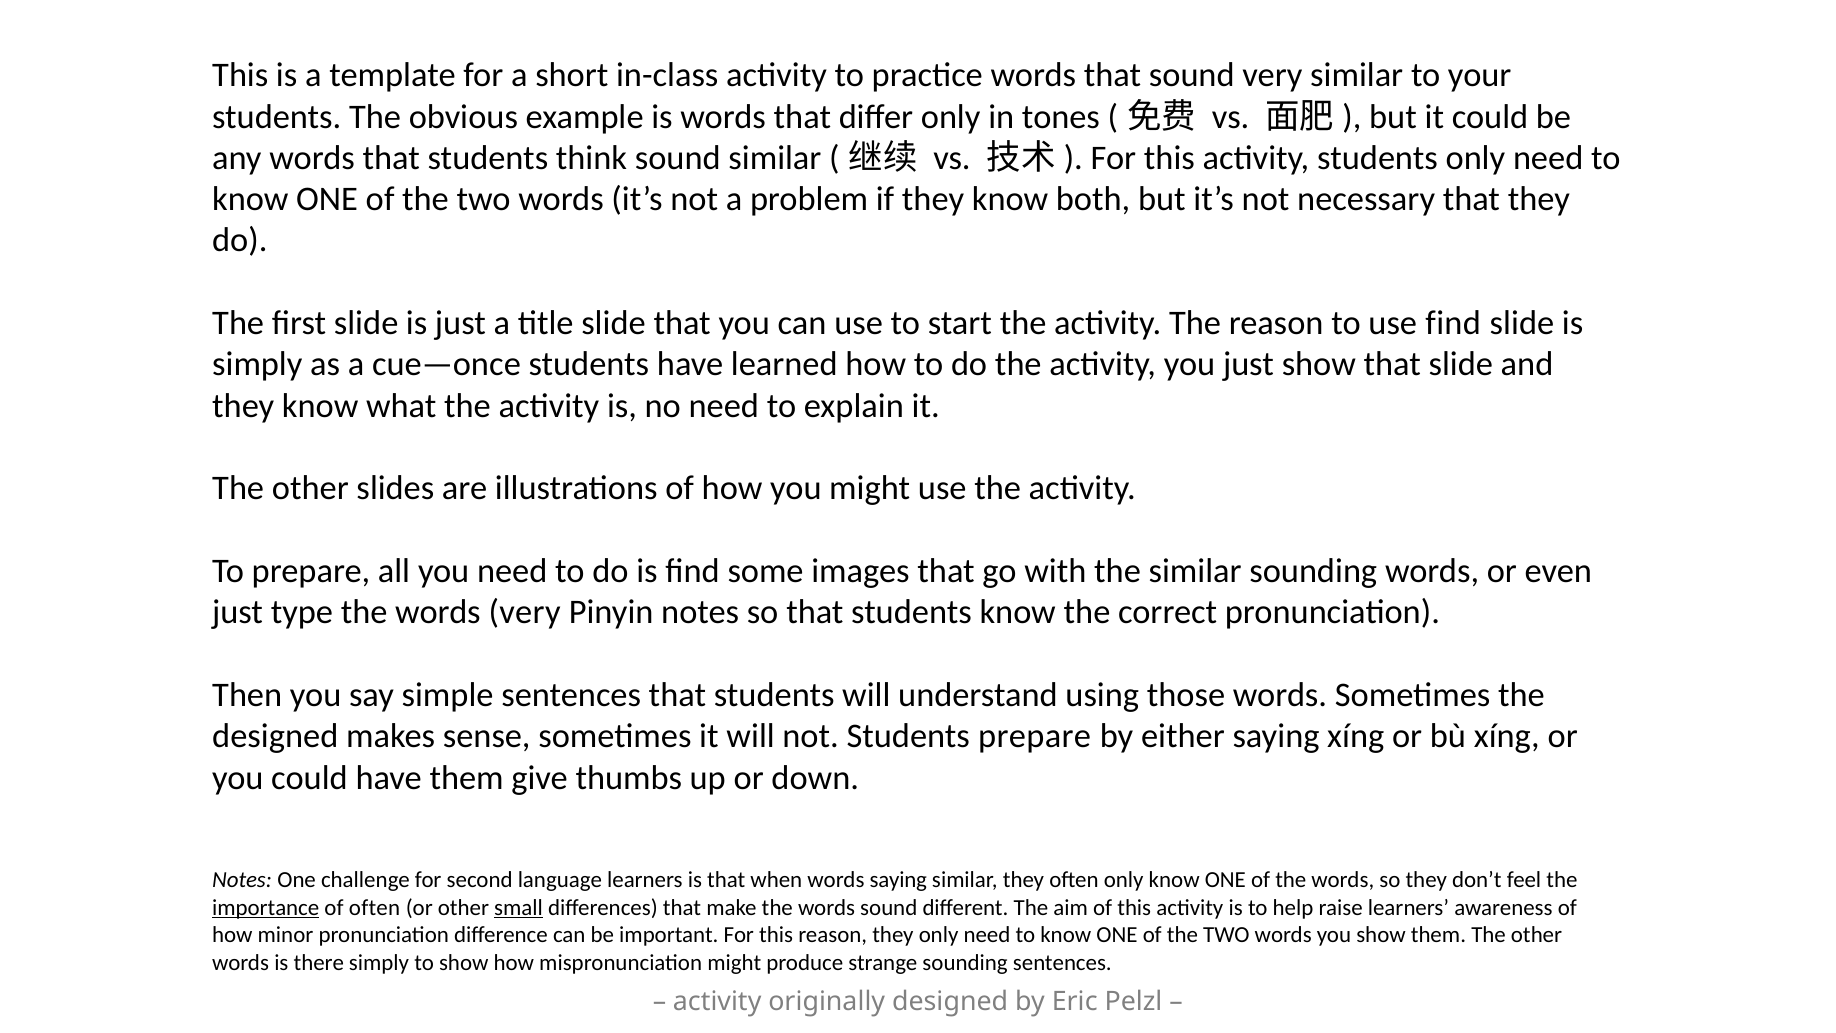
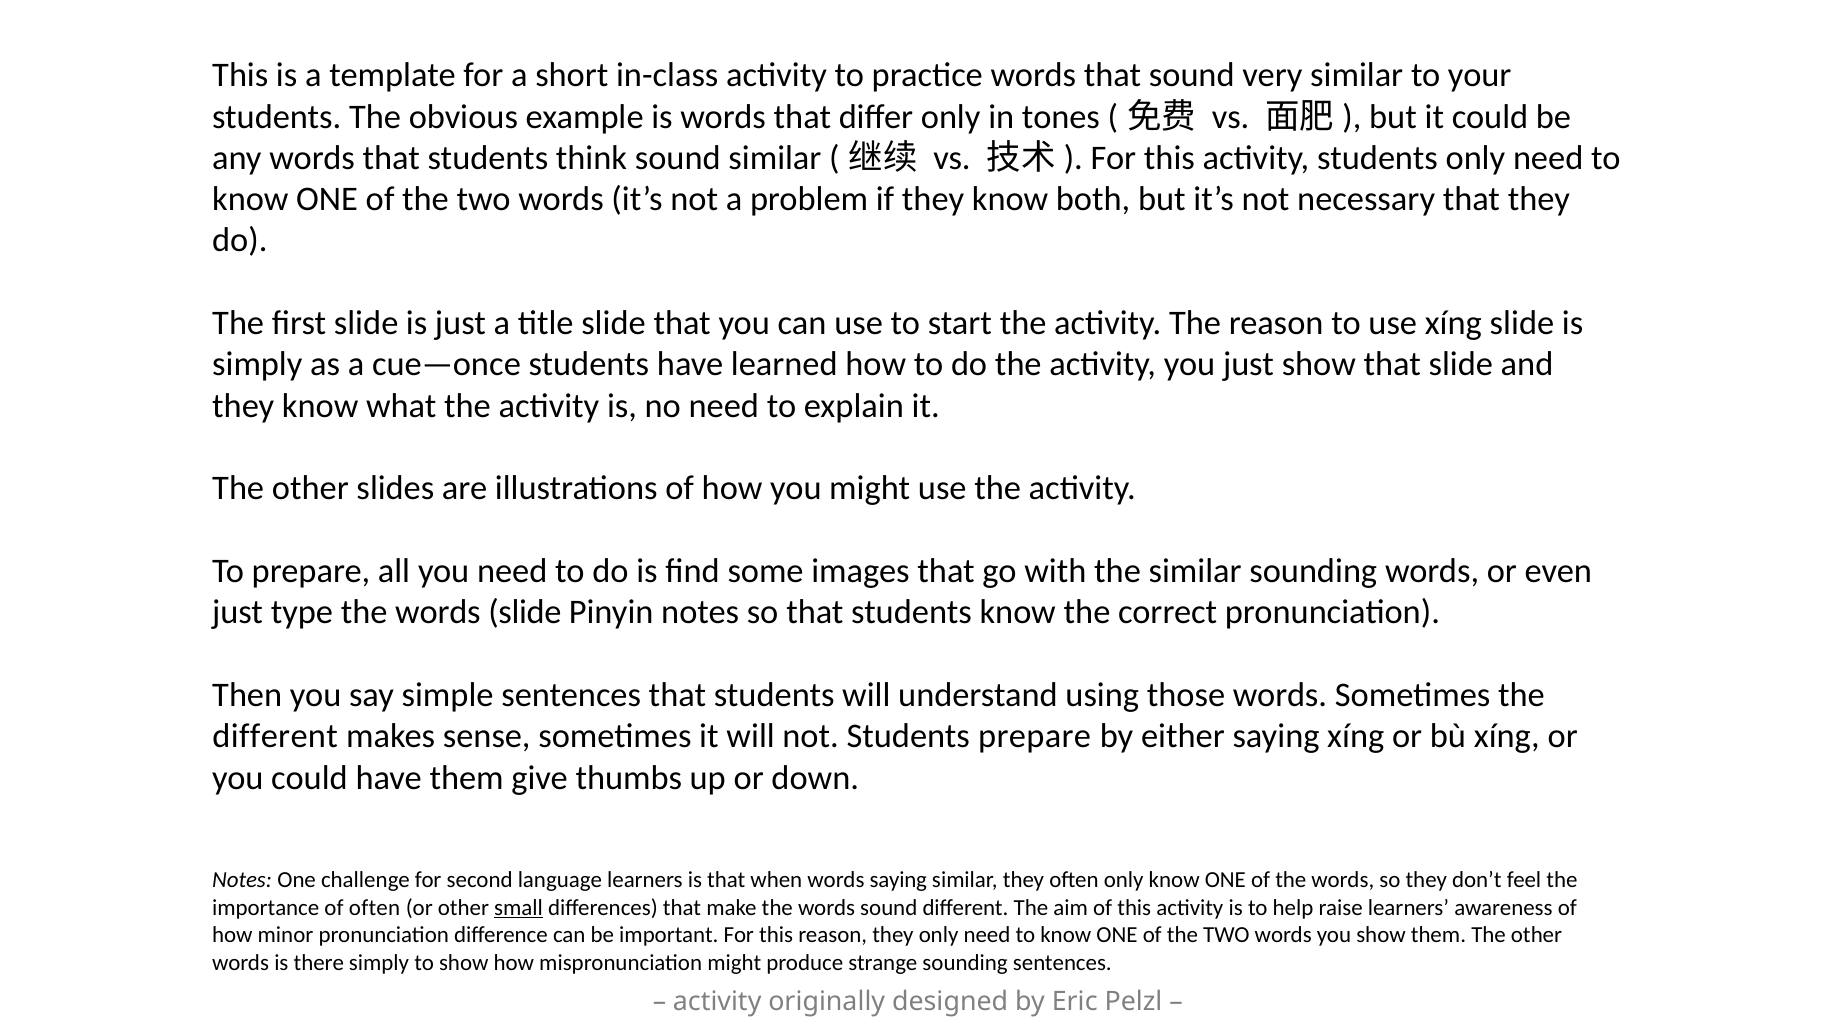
use find: find -> xíng (1453, 323)
words very: very -> slide (525, 612)
designed: designed -> different (275, 736)
importance underline: present -> none (266, 908)
